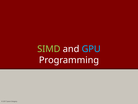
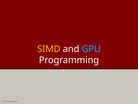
SIMD colour: light green -> yellow (49, 49)
